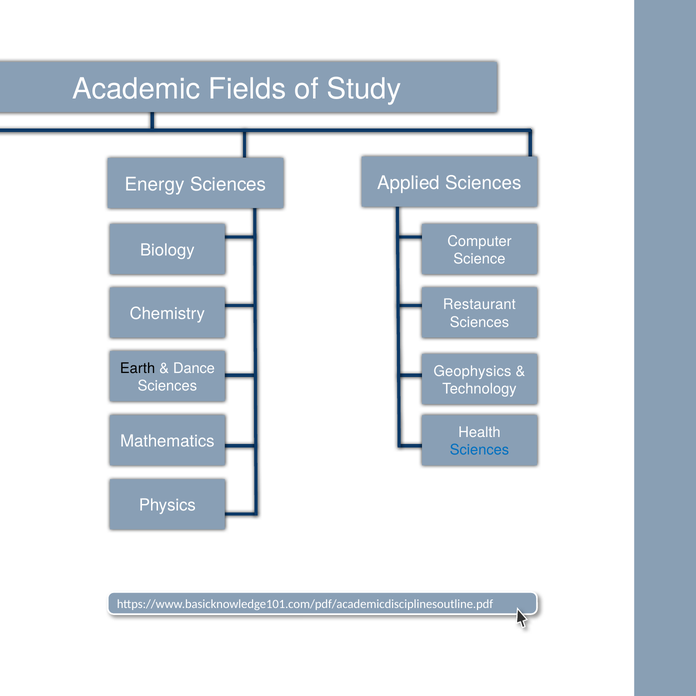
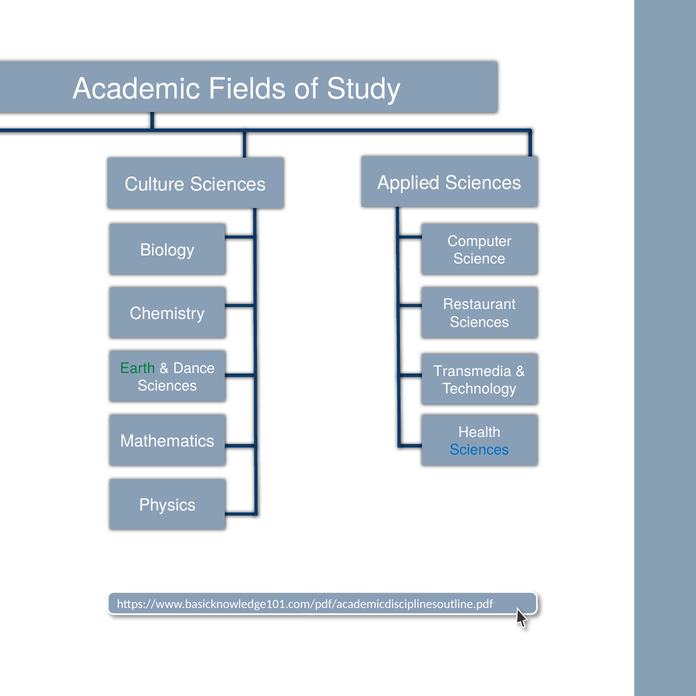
Energy: Energy -> Culture (155, 184)
Earth colour: black -> green (138, 368)
Geophysics: Geophysics -> Transmedia (472, 371)
